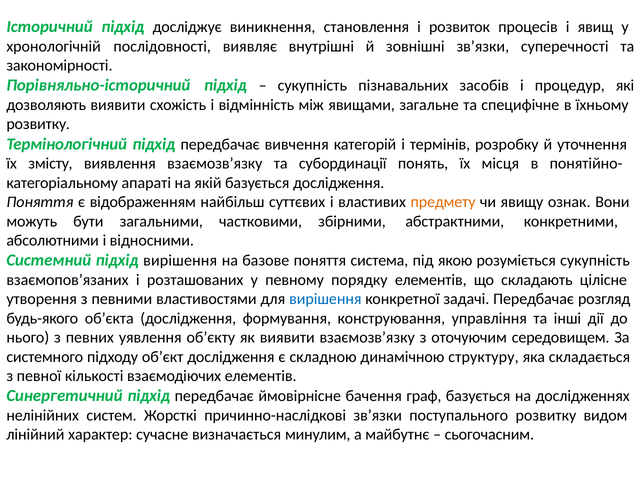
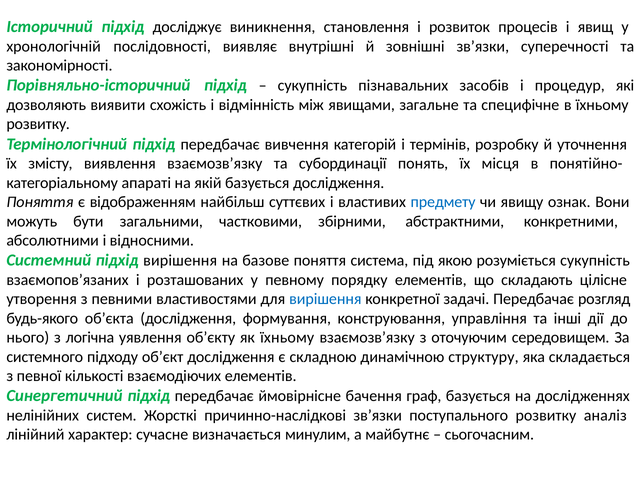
предмету colour: orange -> blue (443, 202)
певних: певних -> логічна (90, 338)
як виявити: виявити -> їхньому (287, 338)
видом: видом -> аналіз (605, 415)
